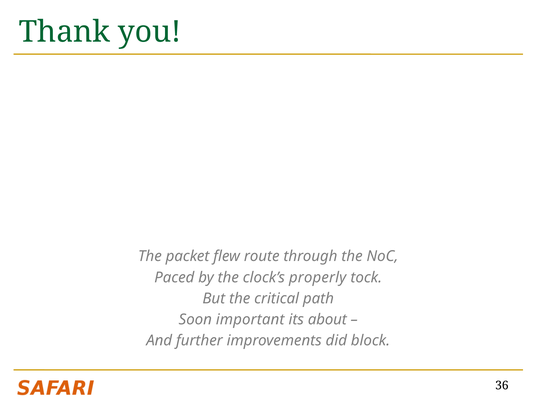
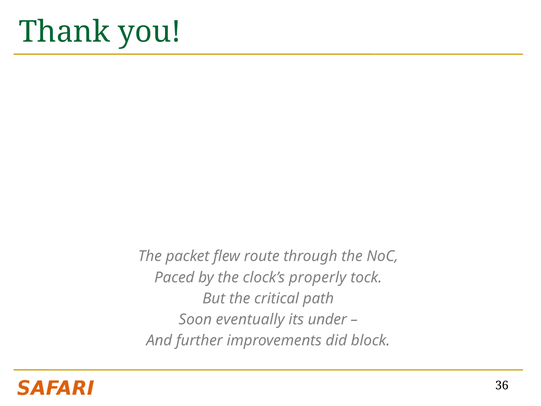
important: important -> eventually (250, 319)
about: about -> under (327, 319)
